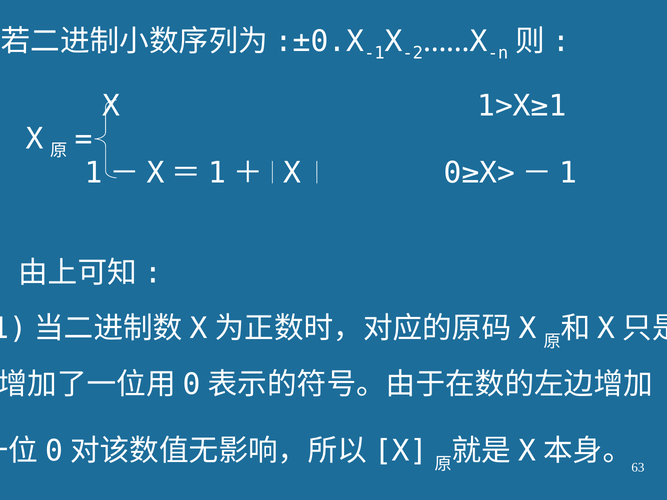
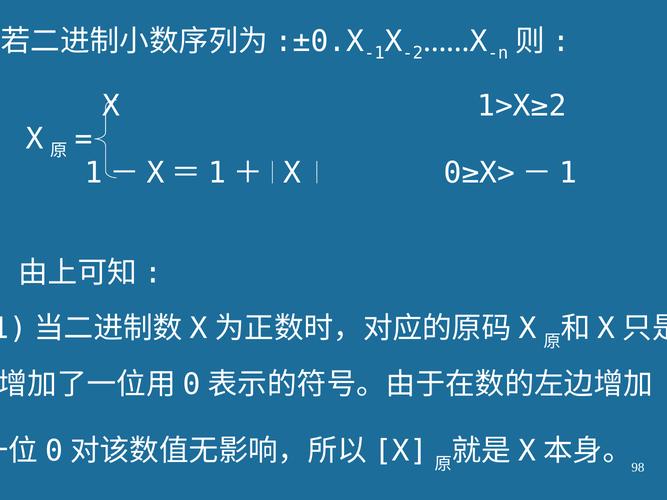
1>X≥1: 1>X≥1 -> 1>X≥2 (522, 106)
63: 63 -> 98 (638, 468)
